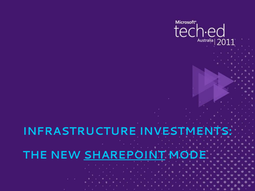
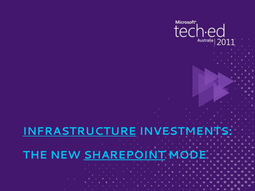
INFRASTRUCTURE underline: none -> present (79, 132)
